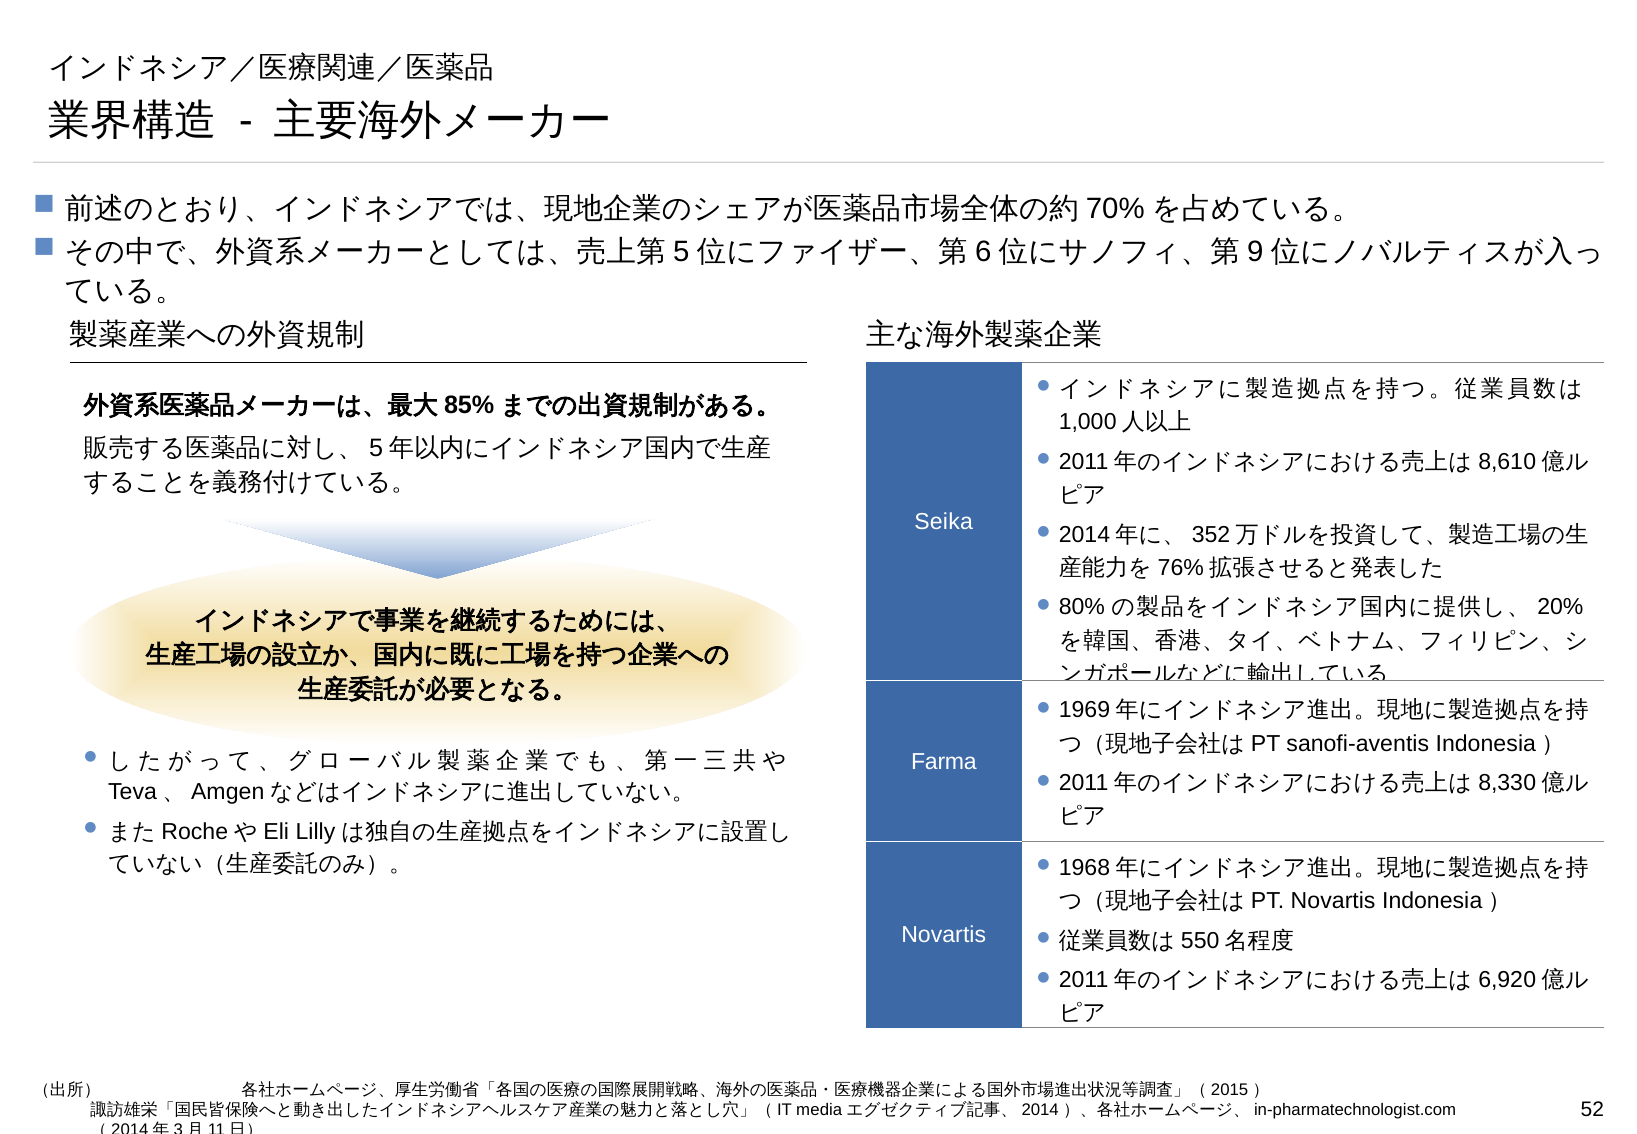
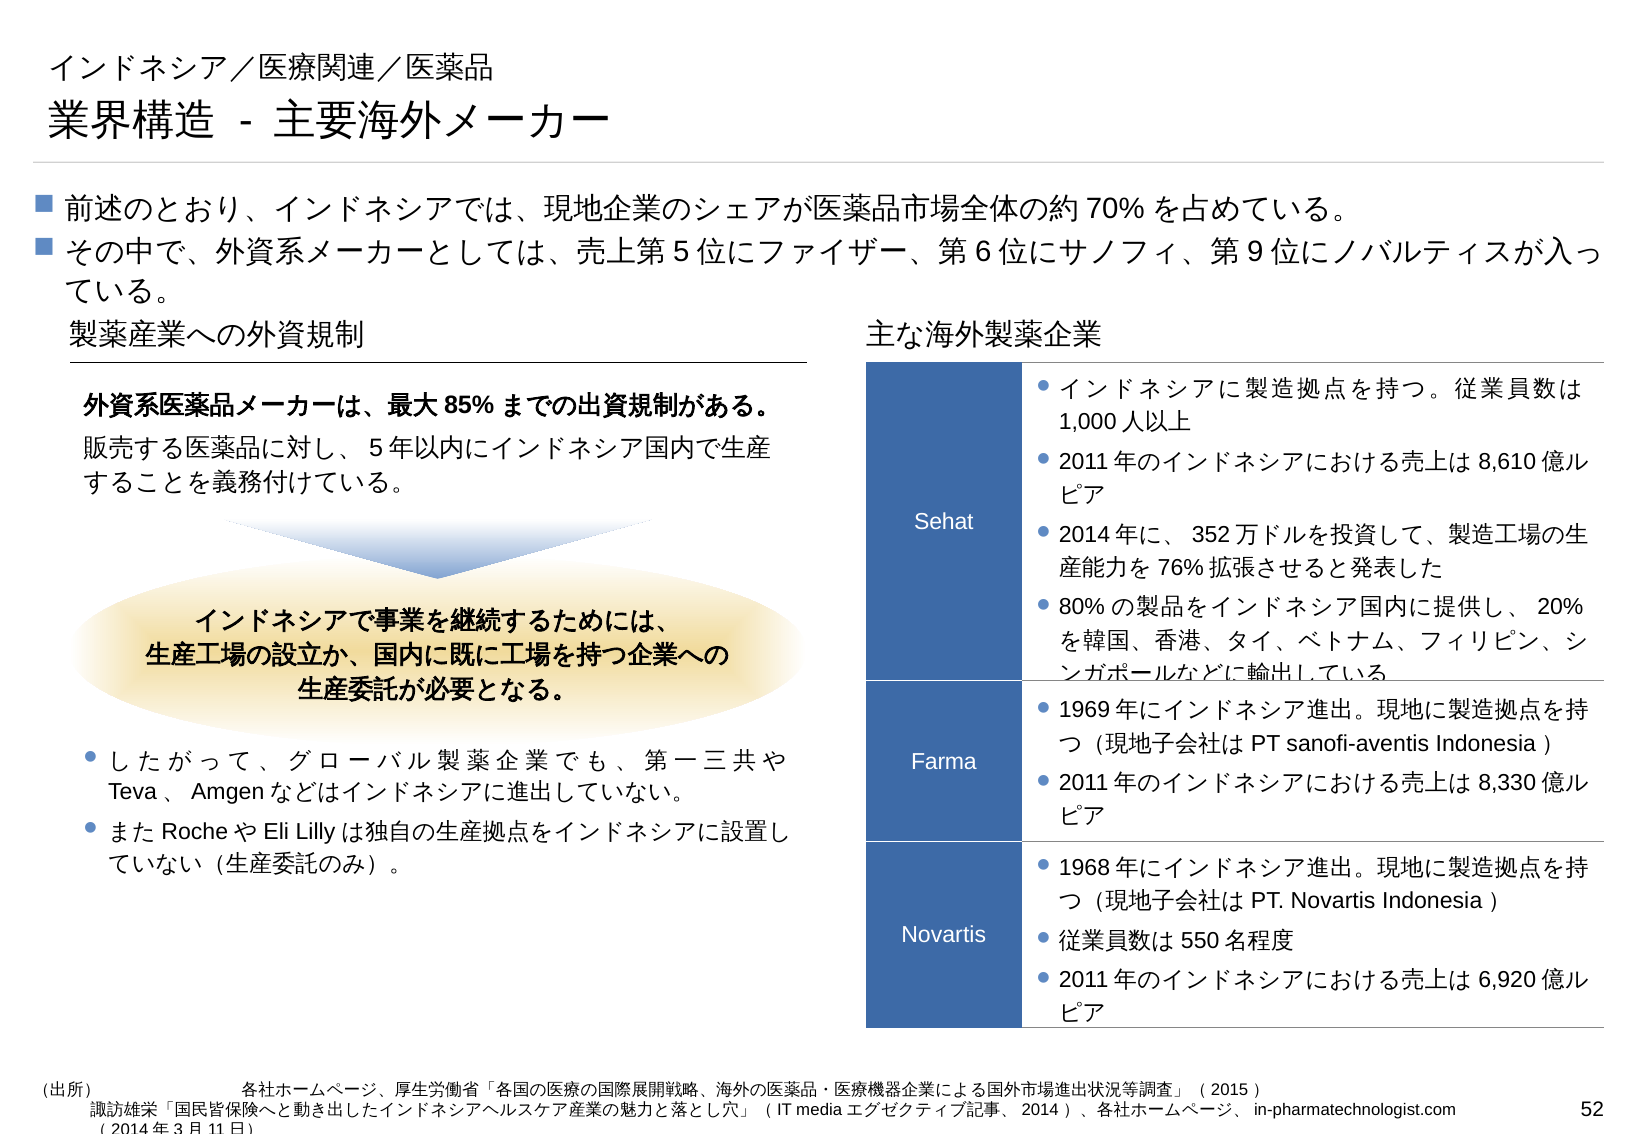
Seika: Seika -> Sehat (944, 522)
